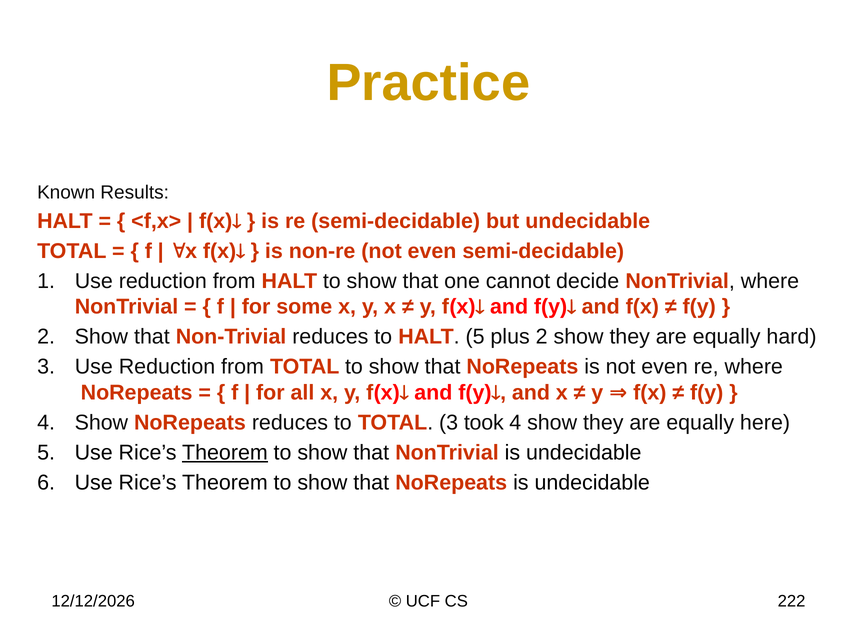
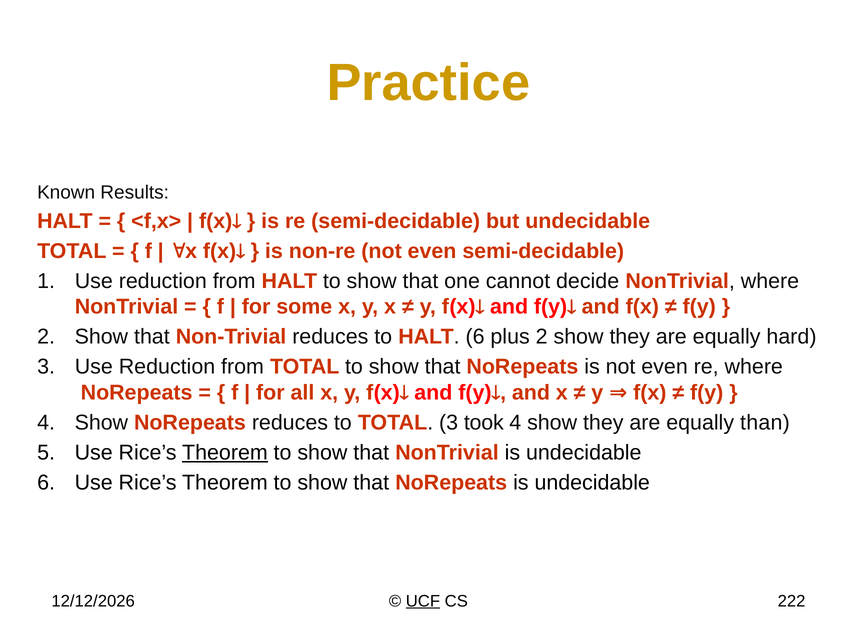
HALT 5: 5 -> 6 (475, 337)
here: here -> than (765, 422)
UCF underline: none -> present (423, 601)
